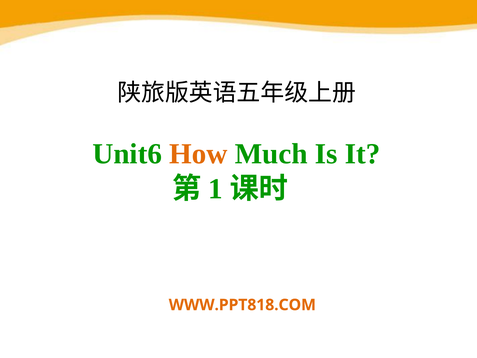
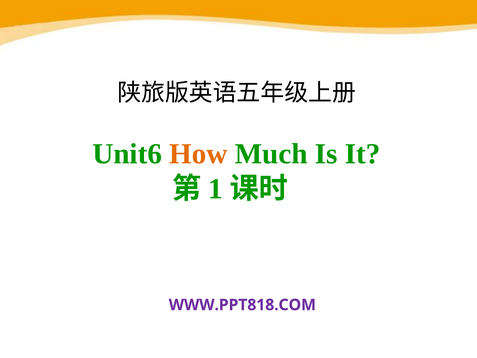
WWW.PPT818.COM colour: orange -> purple (242, 305)
